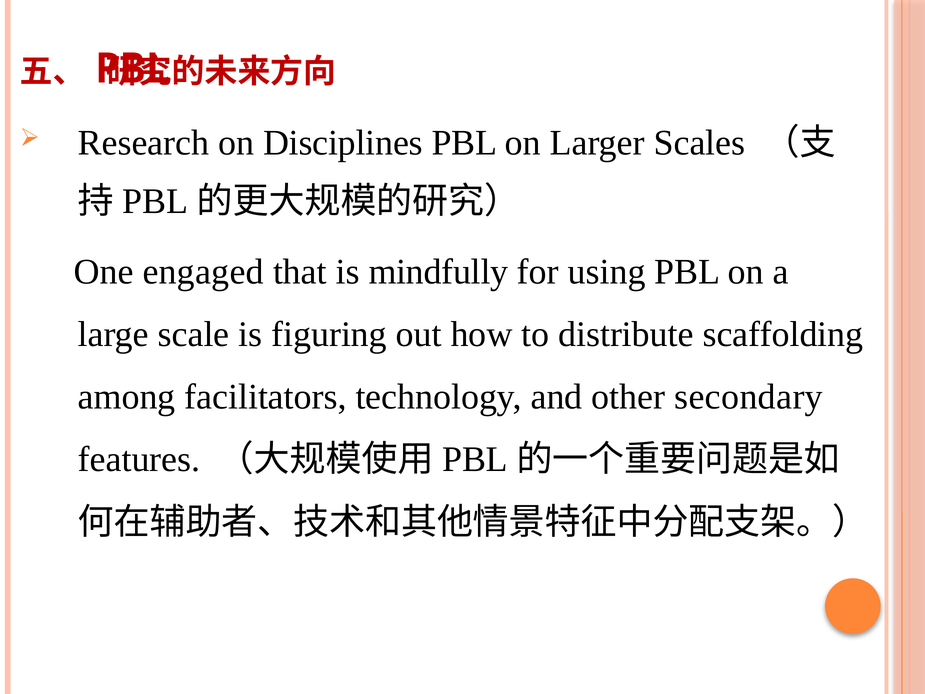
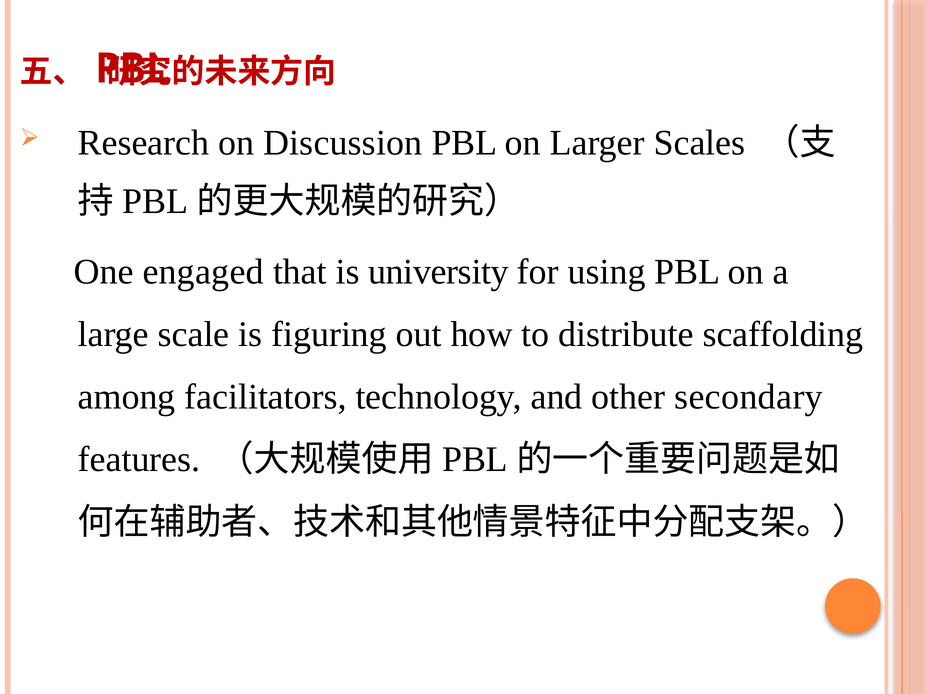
Disciplines: Disciplines -> Discussion (343, 143)
mindfully: mindfully -> university (438, 272)
